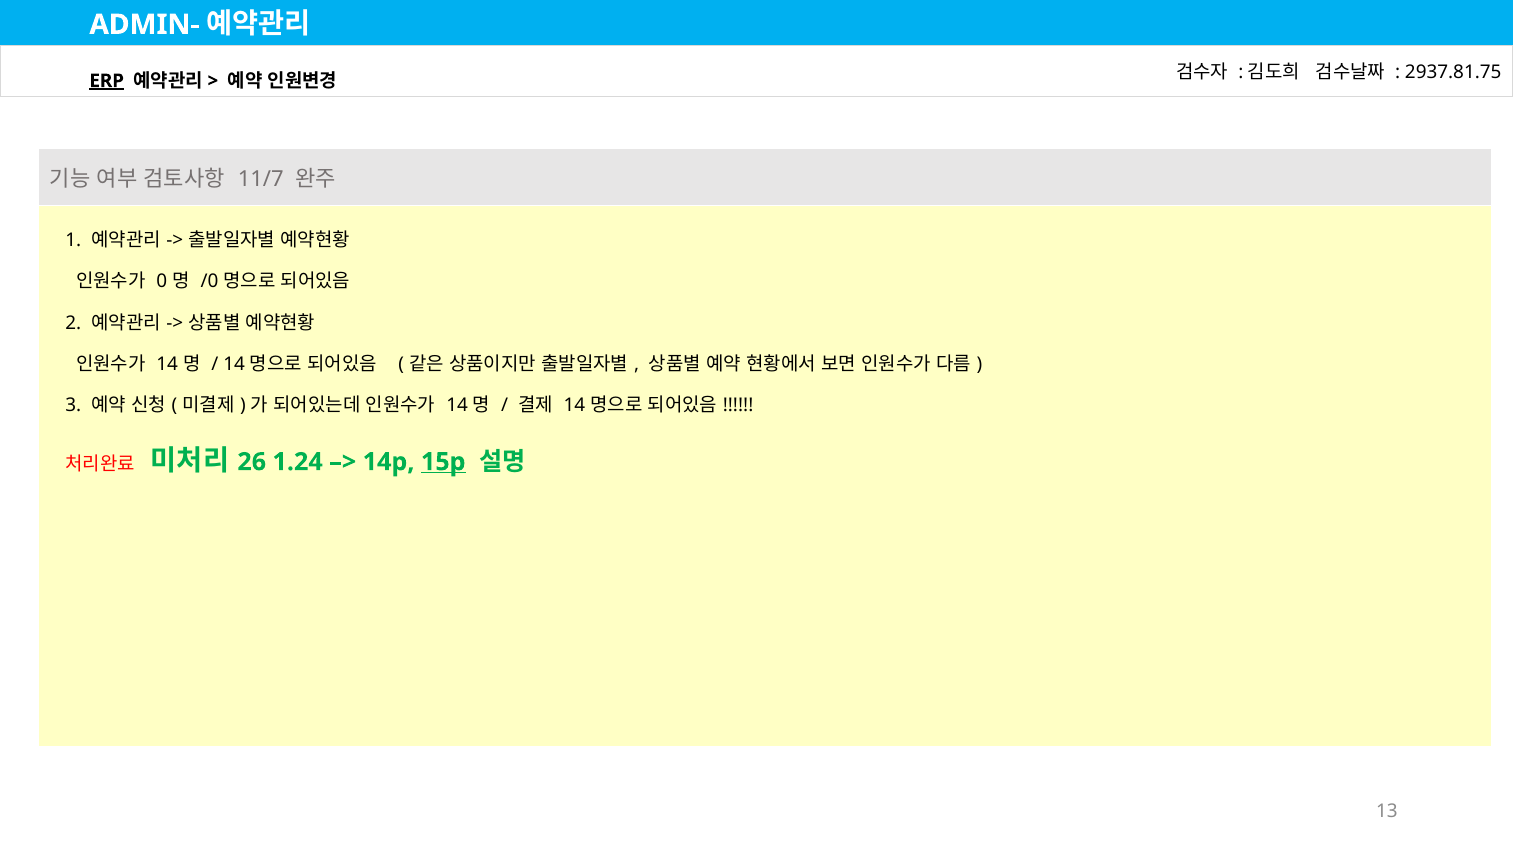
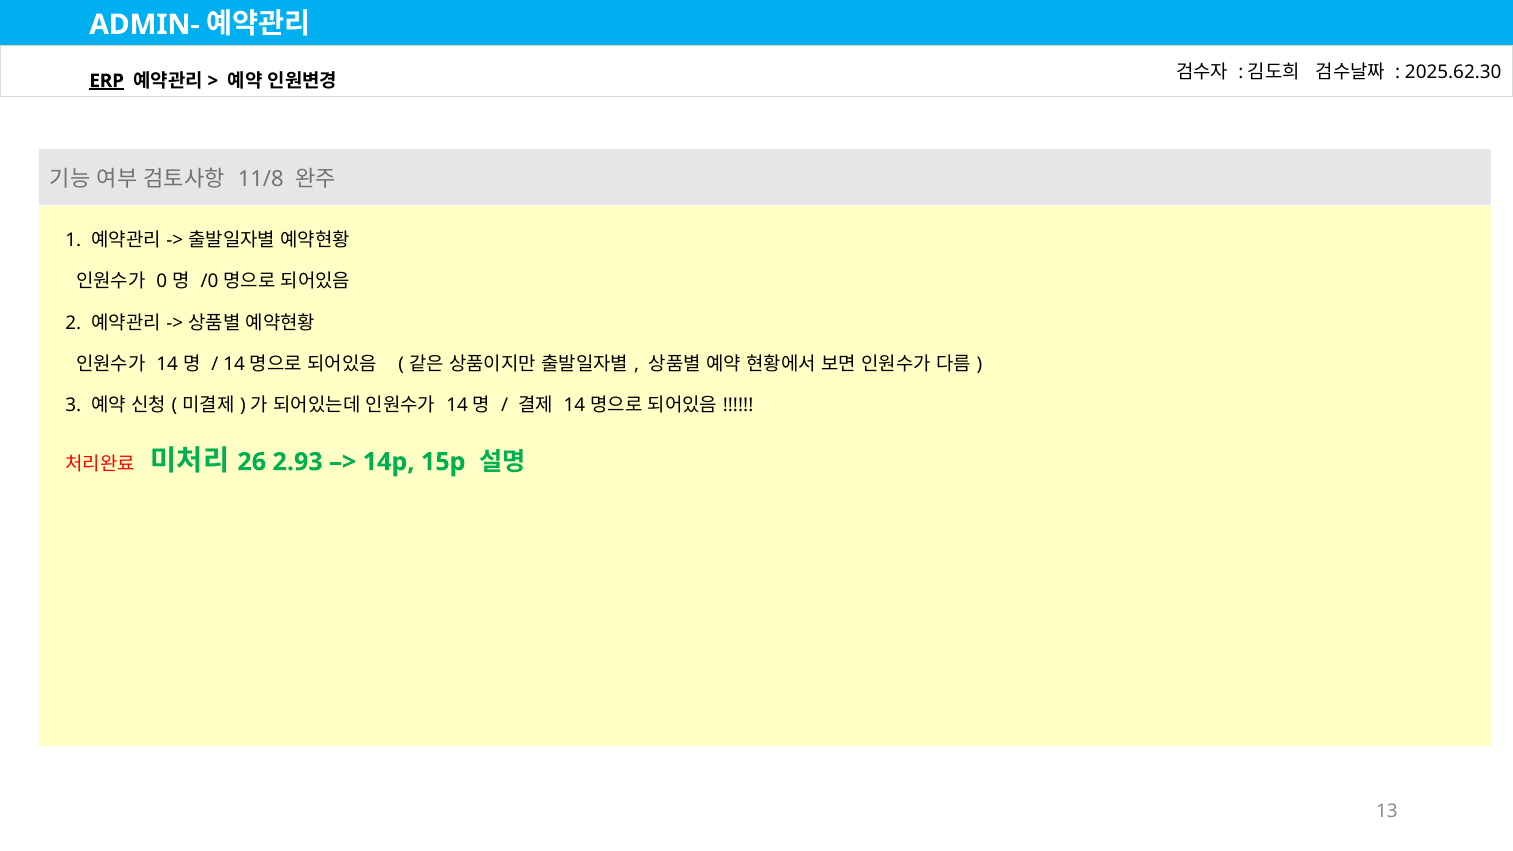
2937.81.75: 2937.81.75 -> 2025.62.30 (1453, 72)
11/7: 11/7 -> 11/8 (261, 180)
1.24: 1.24 -> 2.93 (298, 462)
15p underline: present -> none (443, 462)
